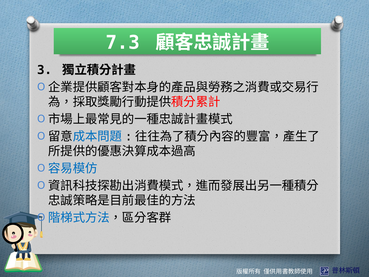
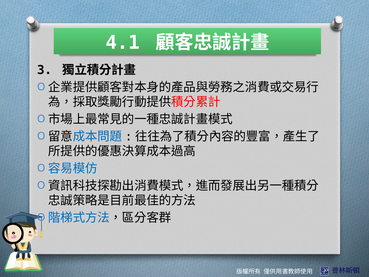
7.3: 7.3 -> 4.1 (123, 42)
